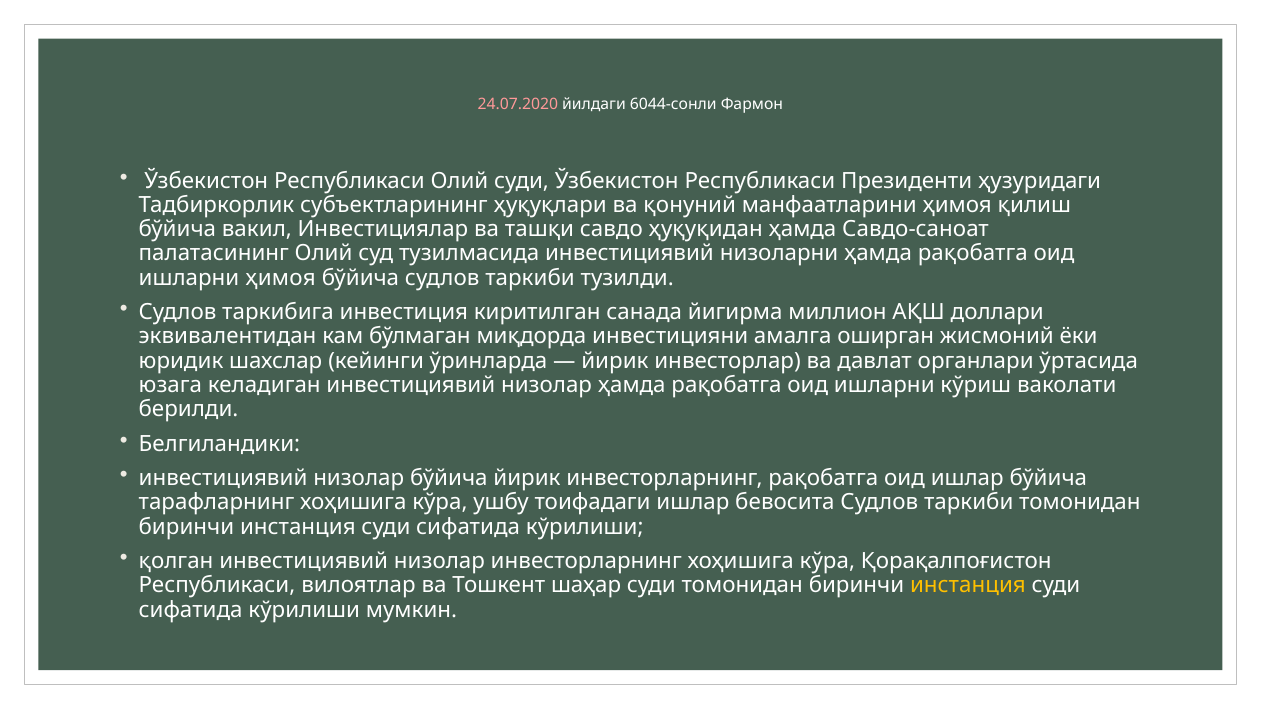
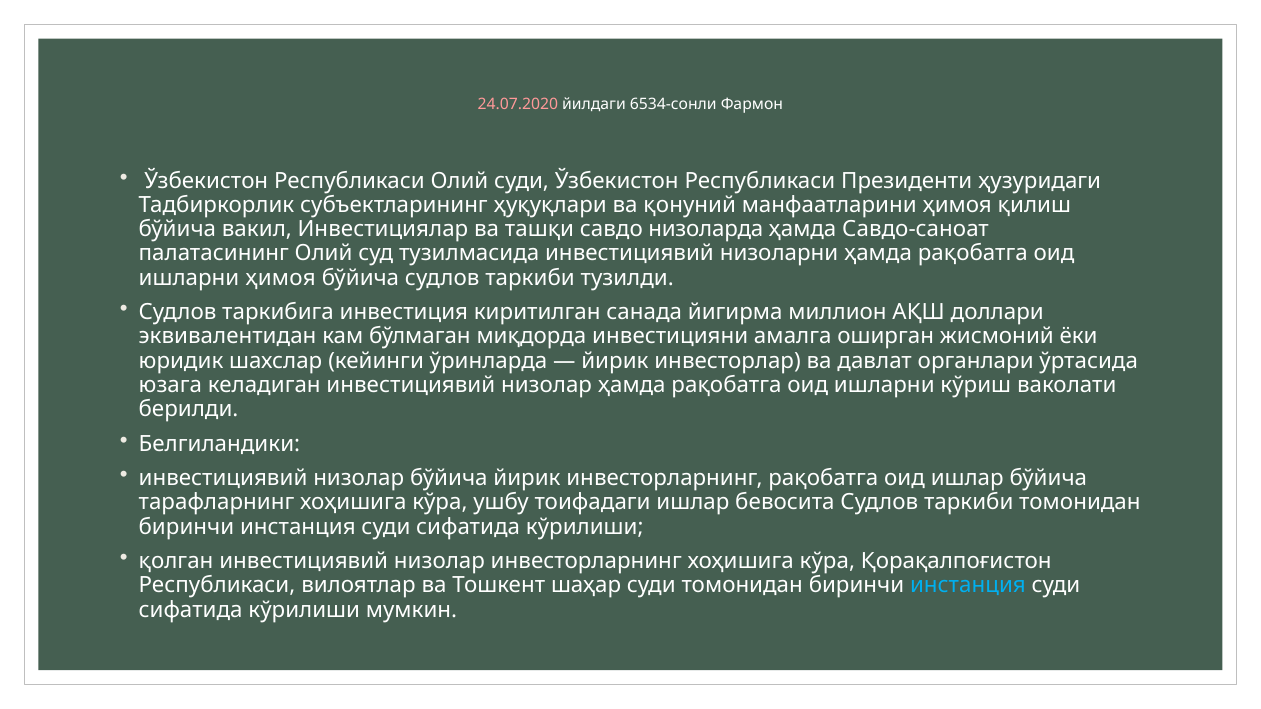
6044-сонли: 6044-сонли -> 6534-сонли (673, 104)
ҳуқуқидан: ҳуқуқидан -> низоларда (706, 230)
инстанция colour: yellow -> light blue (968, 586)
